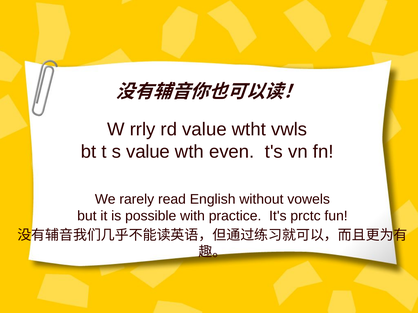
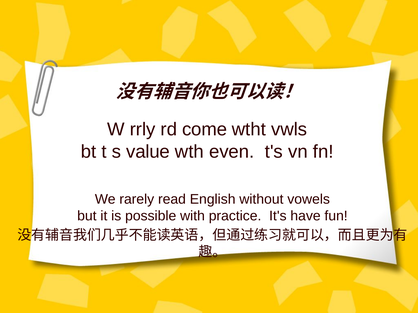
rd value: value -> come (205, 129)
prctc: prctc -> have (306, 216)
